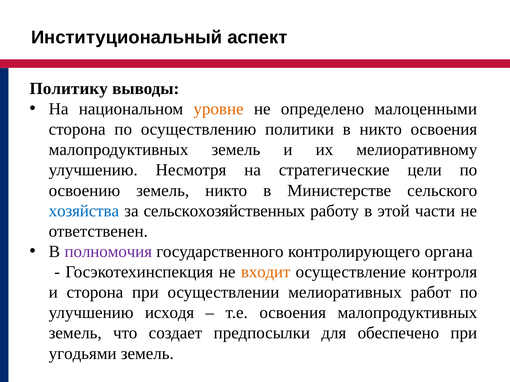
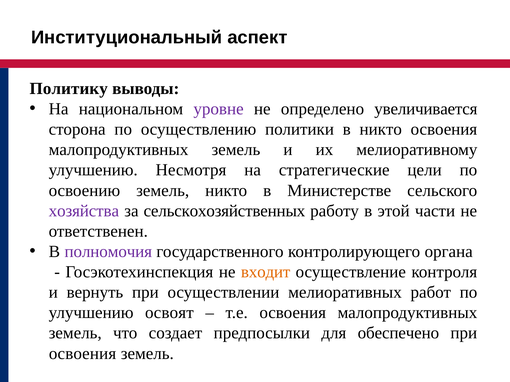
уровне colour: orange -> purple (219, 109)
малоценными: малоценными -> увеличивается (426, 109)
хозяйства colour: blue -> purple (84, 211)
и сторона: сторона -> вернуть (95, 293)
исходя: исходя -> освоят (169, 313)
угодьями: угодьями -> освоения (83, 354)
